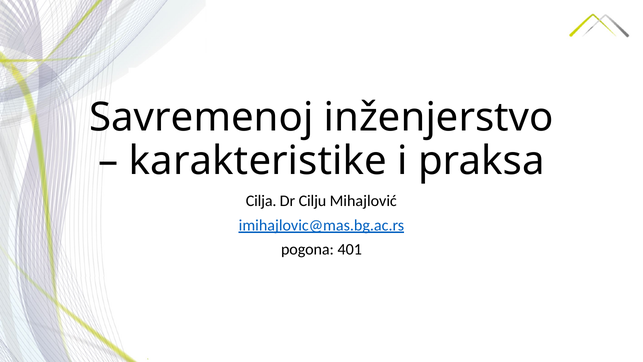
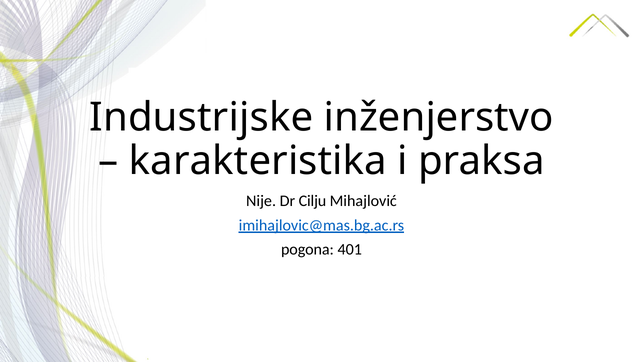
Savremenoj: Savremenoj -> Industrijske (201, 117)
karakteristike: karakteristike -> karakteristika (258, 161)
Cilja: Cilja -> Nije (261, 201)
